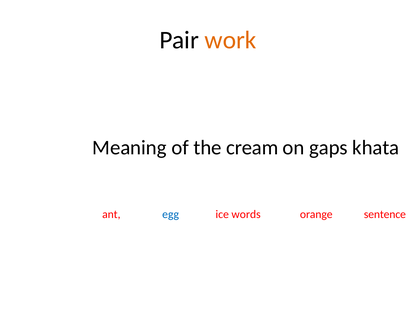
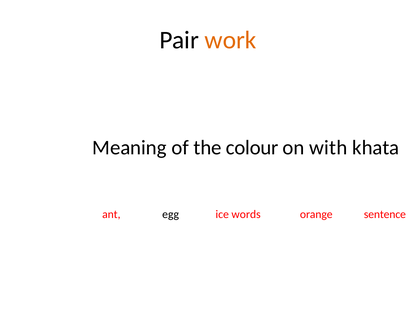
cream: cream -> colour (252, 148)
gaps: gaps -> with (328, 148)
egg colour: blue -> black (171, 214)
